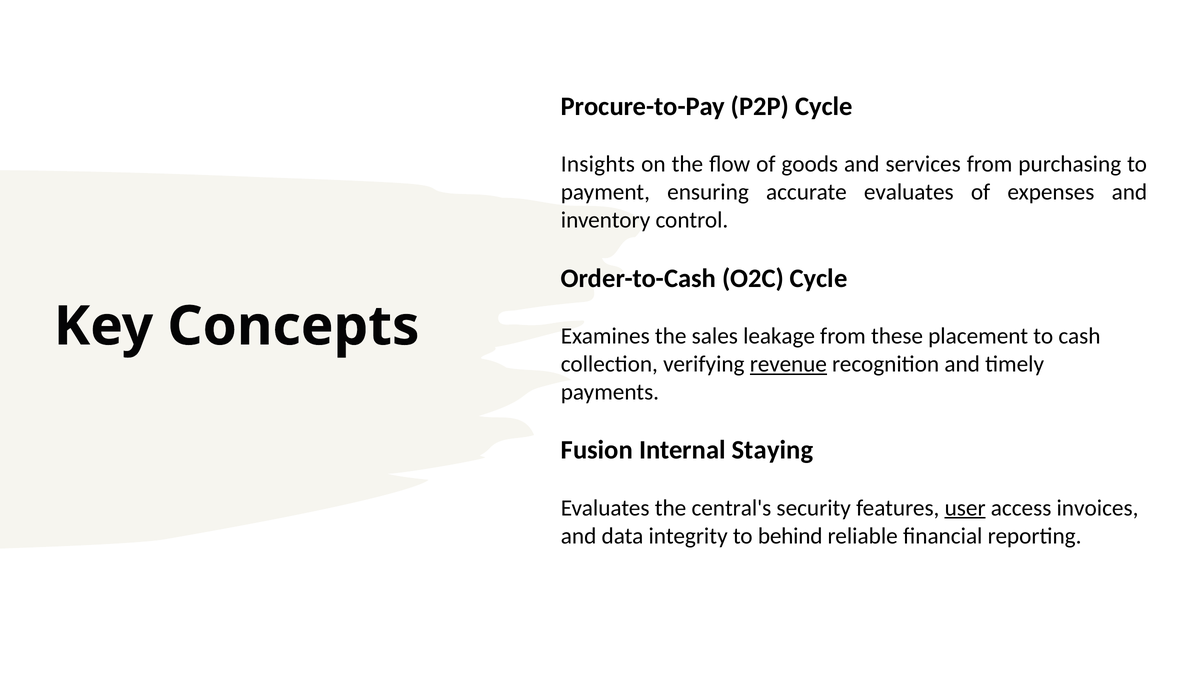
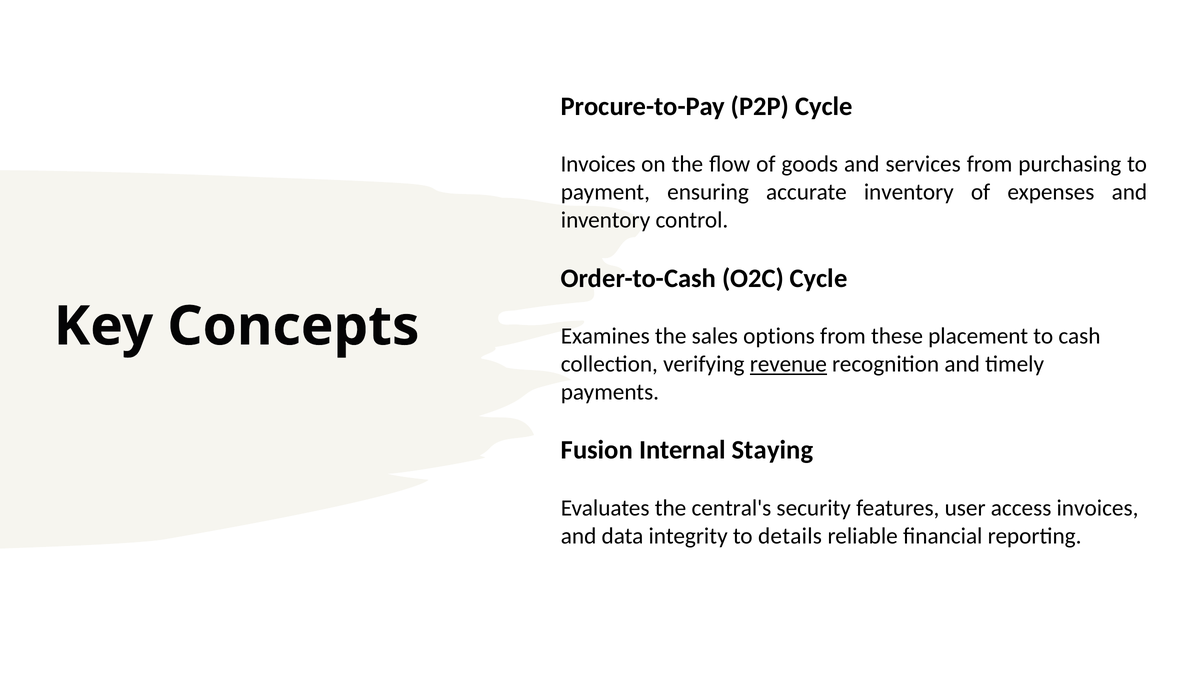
Insights: Insights -> Invoices (598, 164)
accurate evaluates: evaluates -> inventory (909, 192)
leakage: leakage -> options (779, 336)
user underline: present -> none (965, 507)
behind: behind -> details (790, 535)
